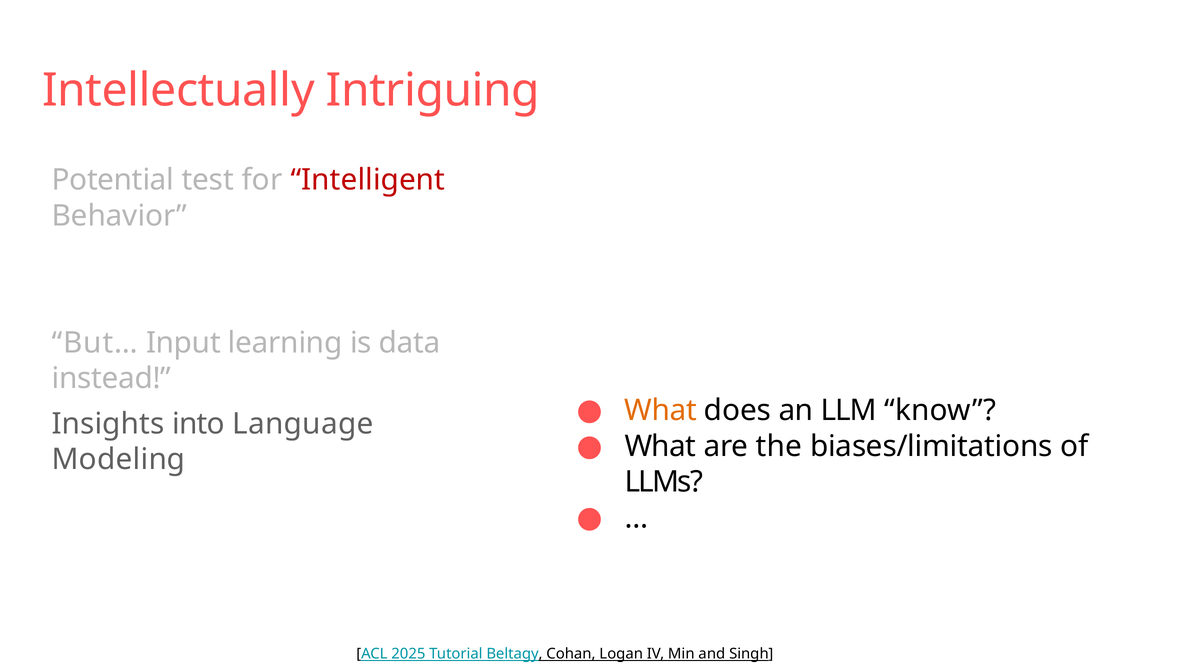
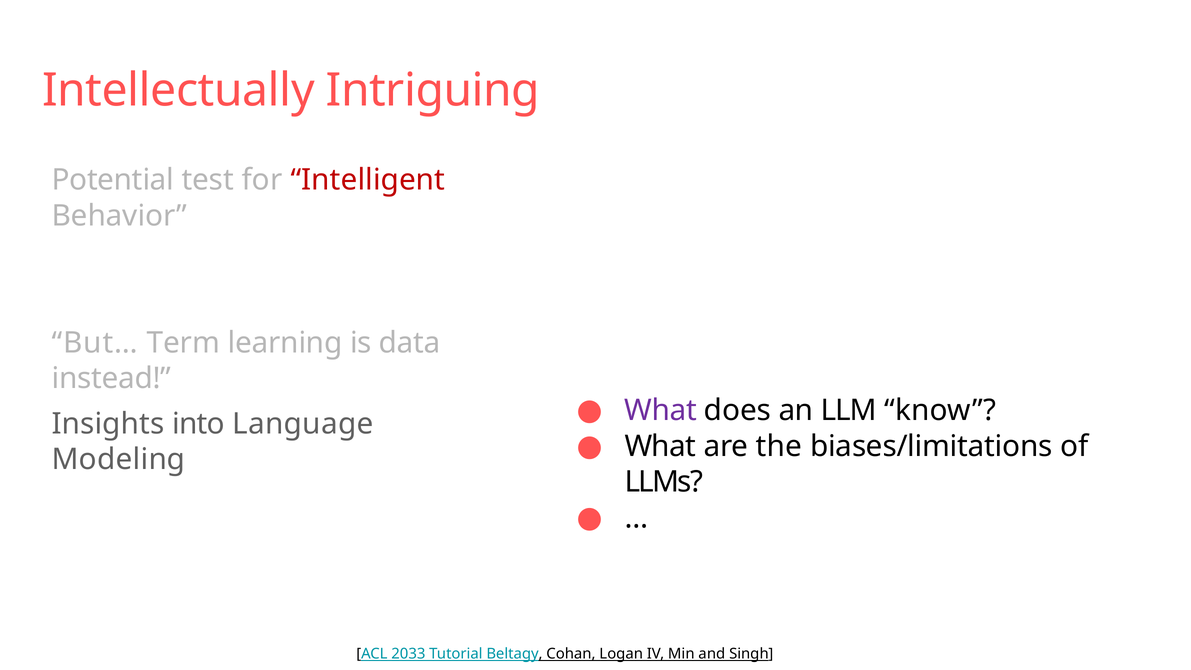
Input: Input -> Term (183, 343)
What colour: orange -> purple (660, 411)
2025: 2025 -> 2033 (408, 654)
